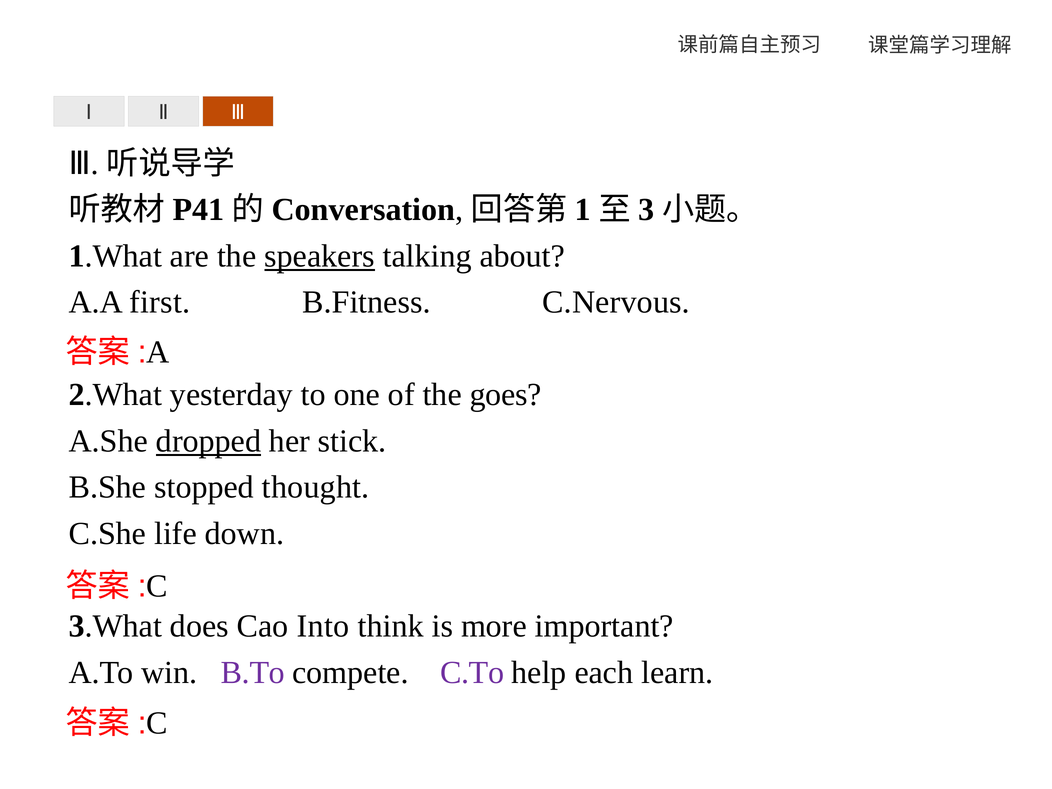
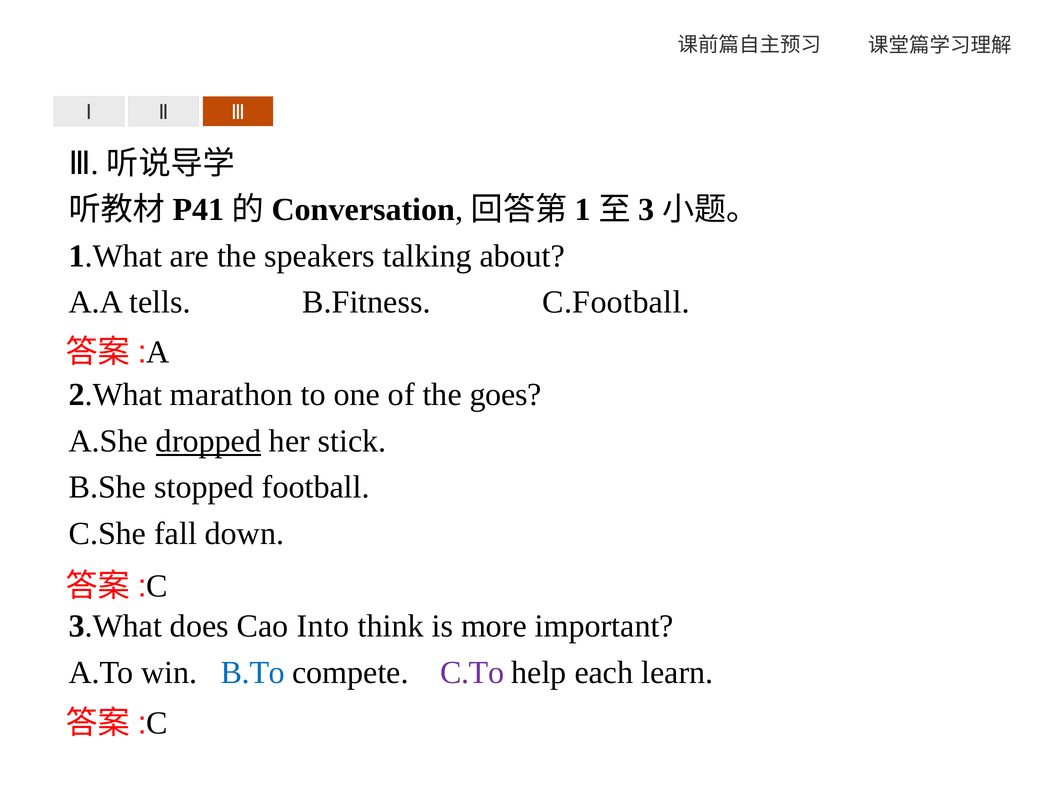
speakers underline: present -> none (320, 256)
first: first -> tells (160, 302)
C.Nervous: C.Nervous -> C.Football (616, 302)
yesterday: yesterday -> marathon (231, 395)
thought: thought -> football (316, 487)
life: life -> fall (176, 534)
B.To colour: purple -> blue (253, 672)
